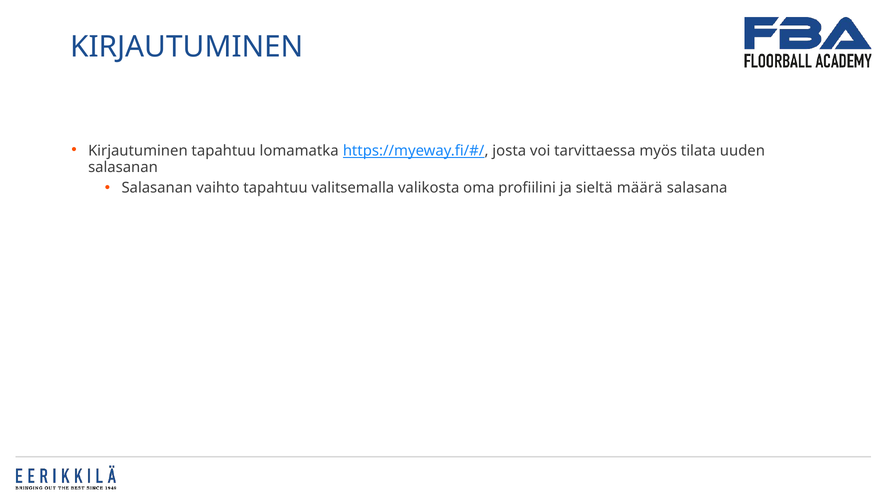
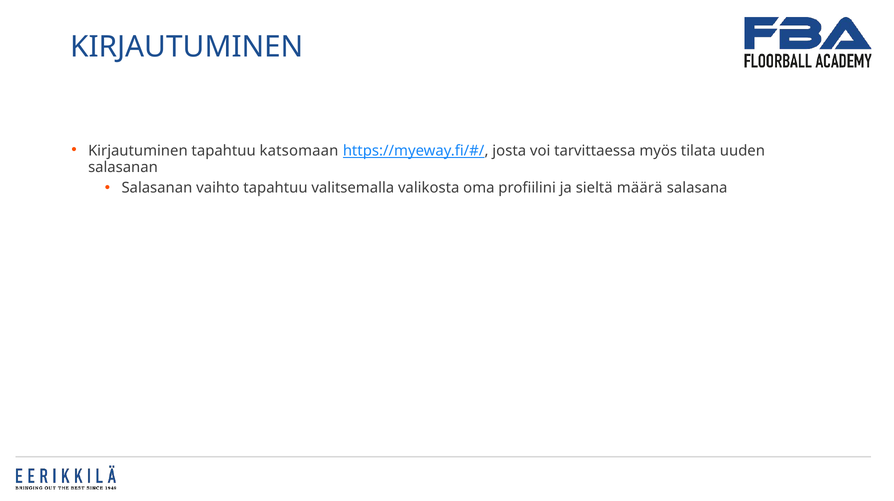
lomamatka: lomamatka -> katsomaan (299, 151)
